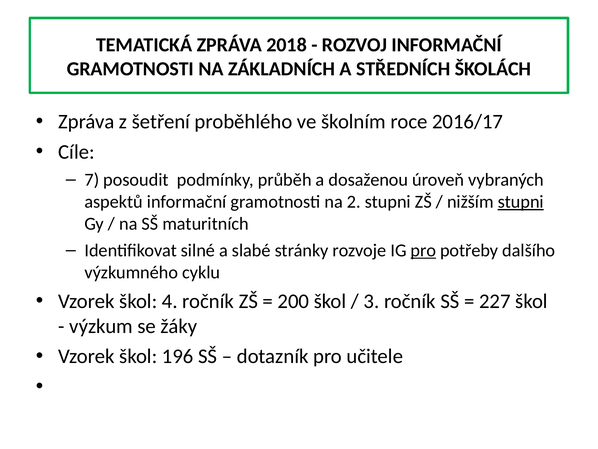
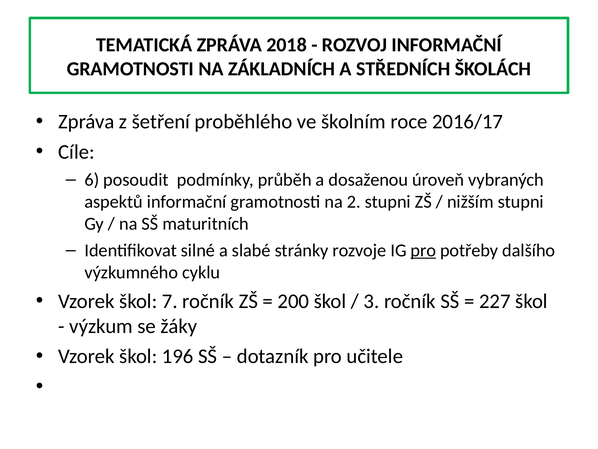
7: 7 -> 6 (92, 180)
stupni underline: present -> none (521, 202)
4: 4 -> 7 (170, 301)
